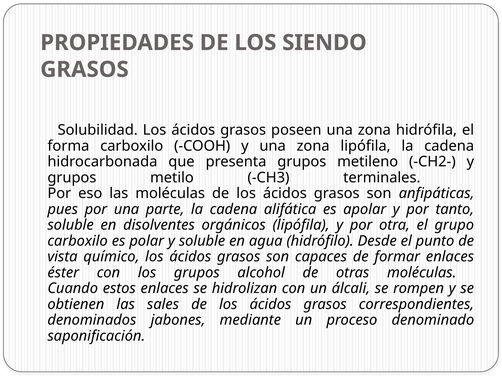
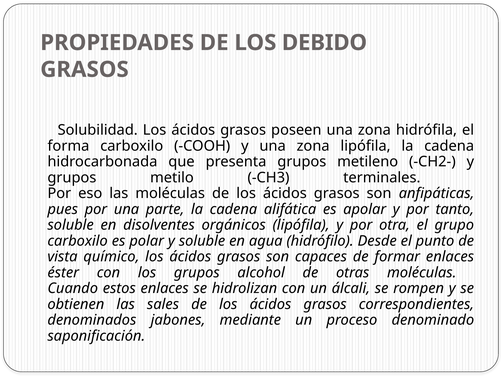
SIENDO: SIENDO -> DEBIDO (324, 43)
